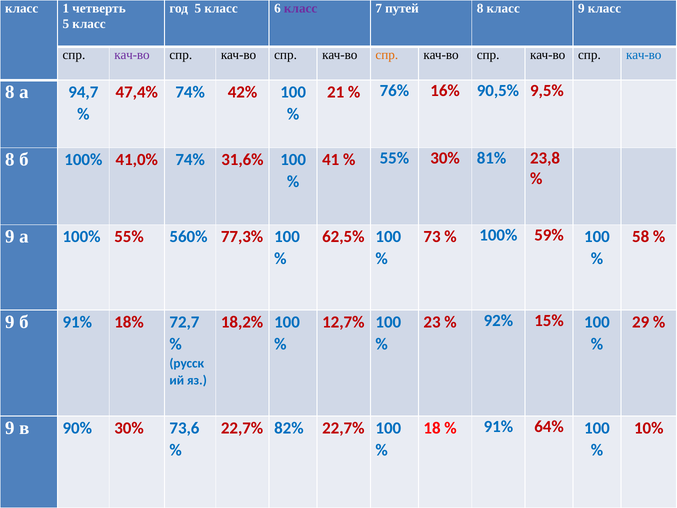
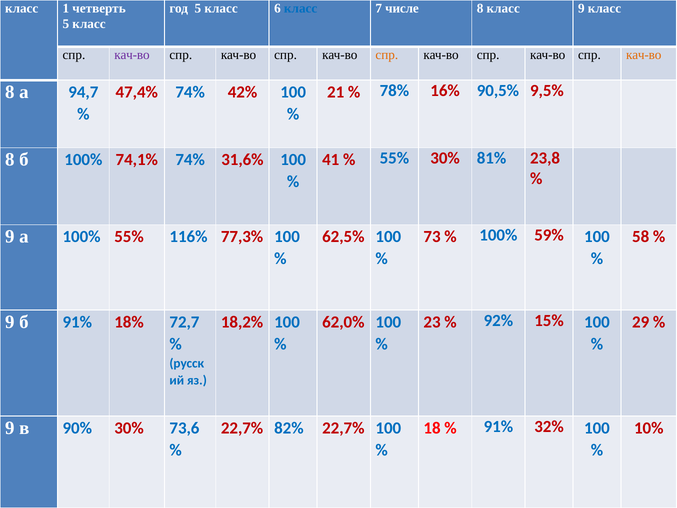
класс colour: purple -> blue (301, 8)
путей: путей -> числе (402, 8)
кач-во colour: blue -> orange (644, 55)
76%: 76% -> 78% (394, 91)
41,0%: 41,0% -> 74,1% (137, 160)
560%: 560% -> 116% (188, 237)
12,7%: 12,7% -> 62,0% (343, 322)
64%: 64% -> 32% (549, 426)
